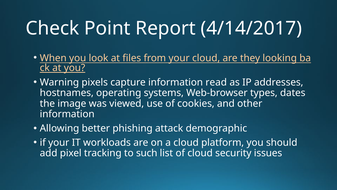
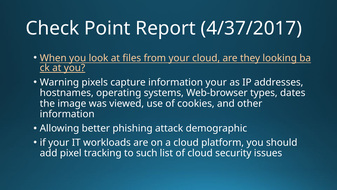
4/14/2017: 4/14/2017 -> 4/37/2017 (251, 28)
information read: read -> your (216, 82)
